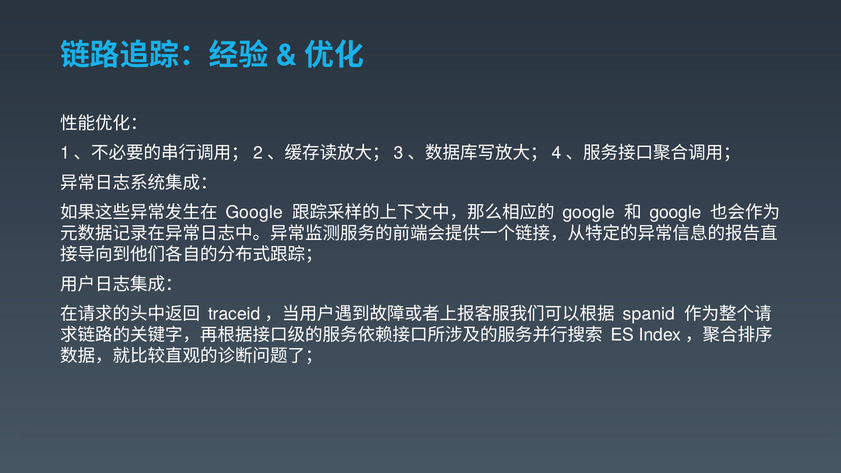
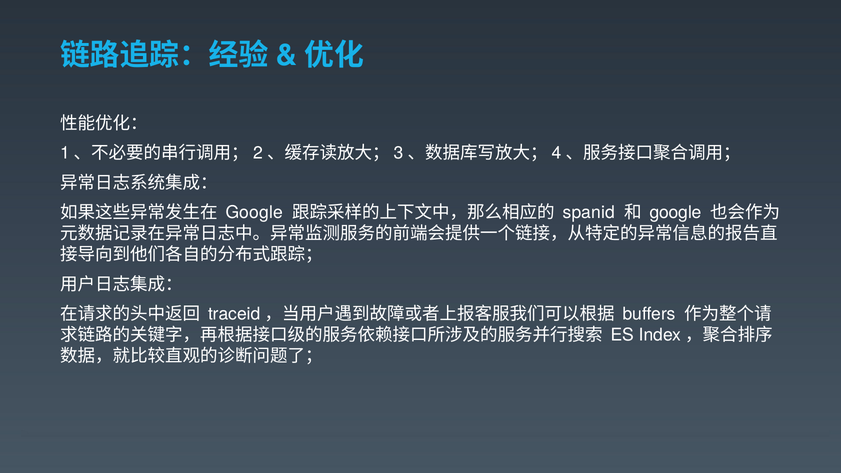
google: google -> spanid (589, 213)
spanid: spanid -> buffers (649, 314)
